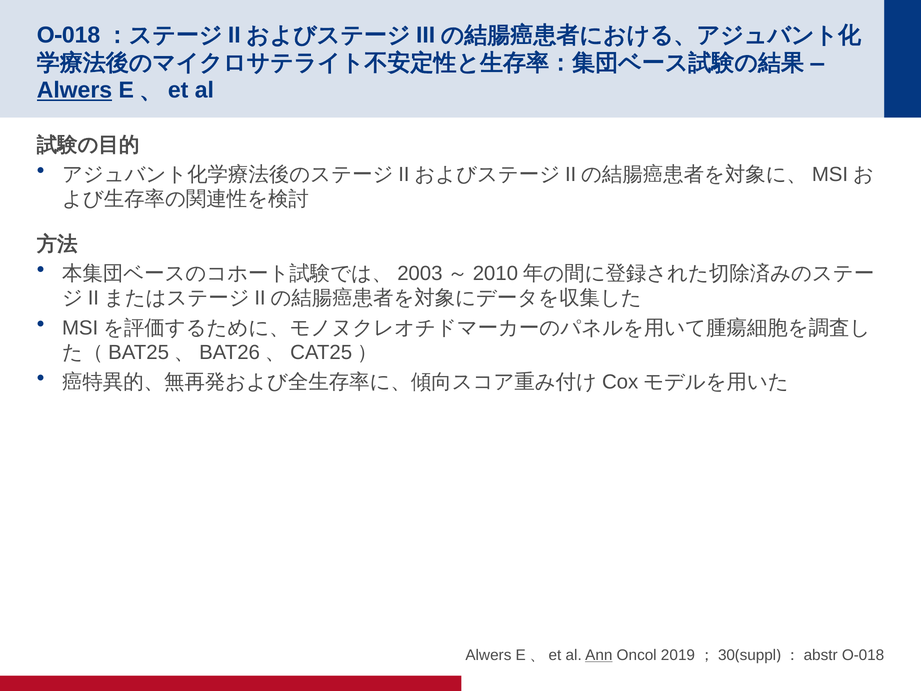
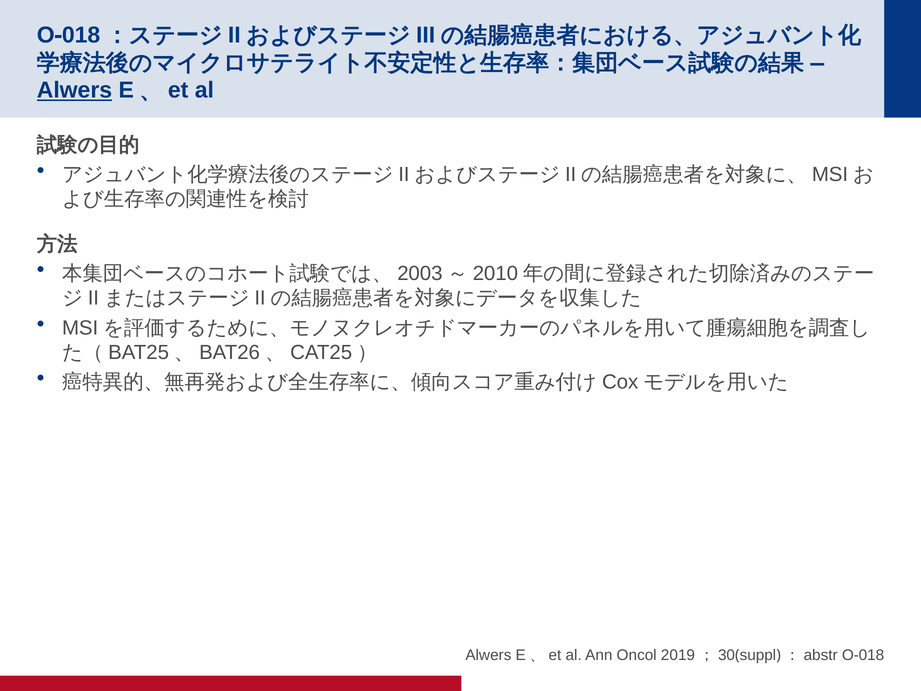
Ann underline: present -> none (599, 655)
